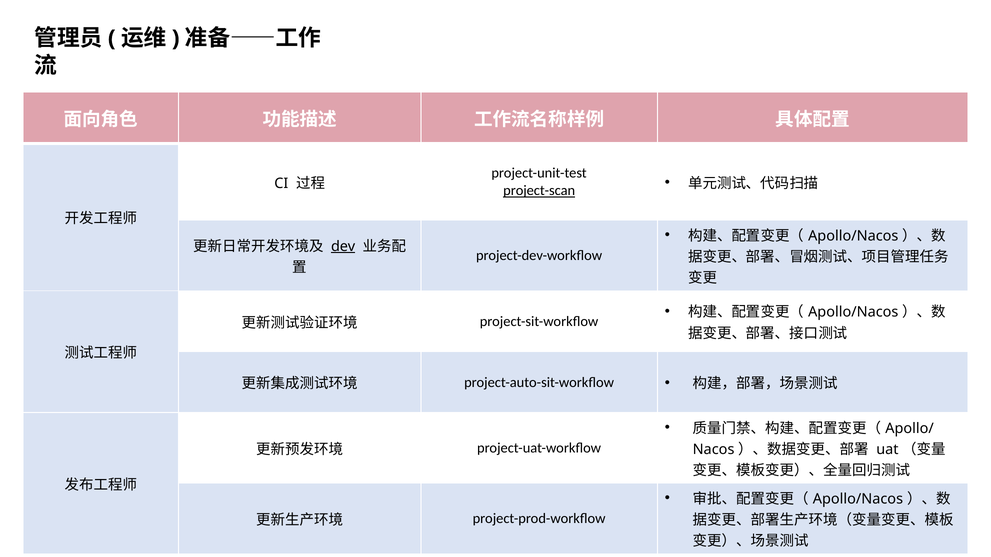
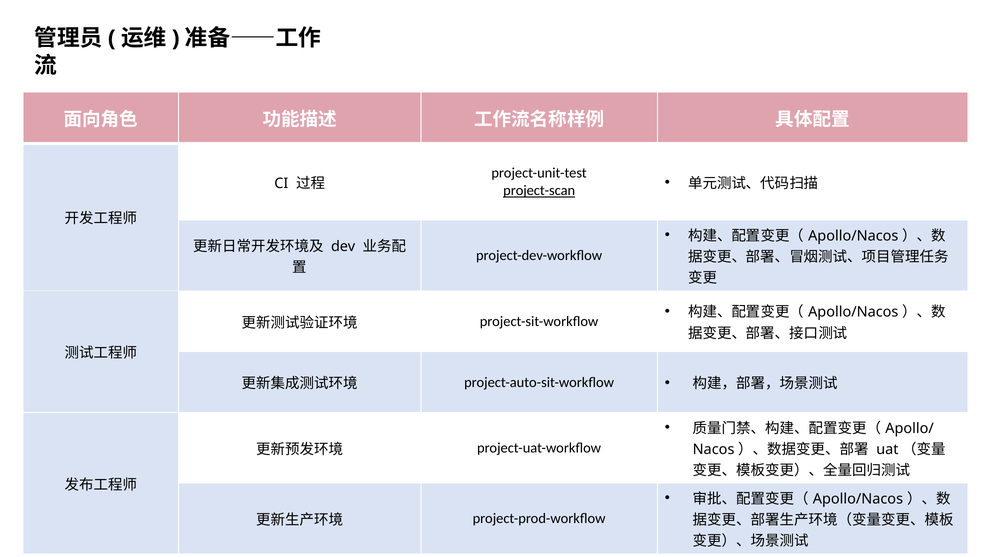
dev underline: present -> none (343, 247)
